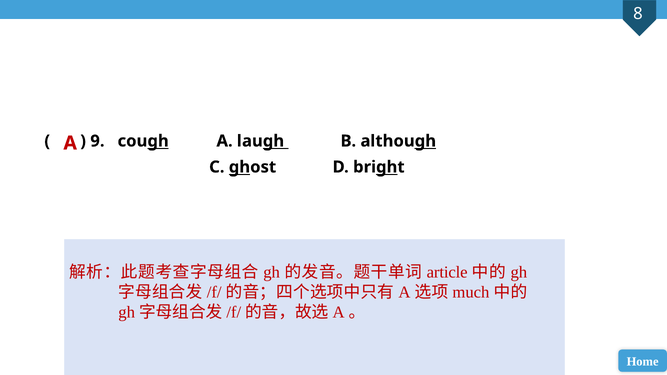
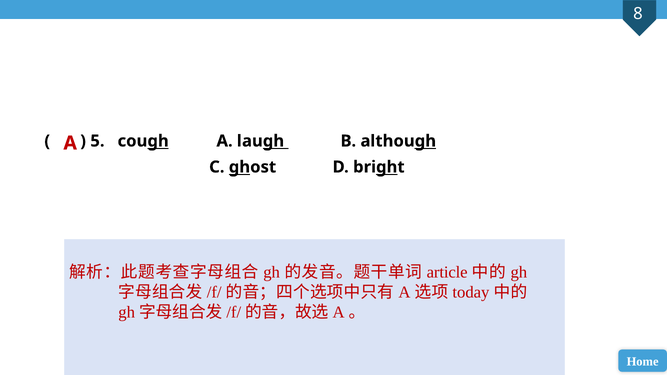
9: 9 -> 5 (97, 141)
much: much -> today (471, 292)
